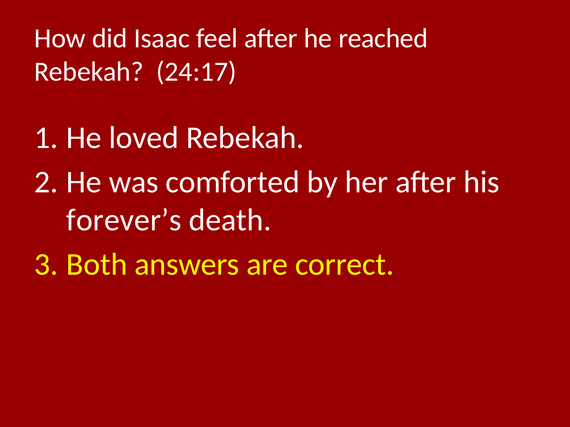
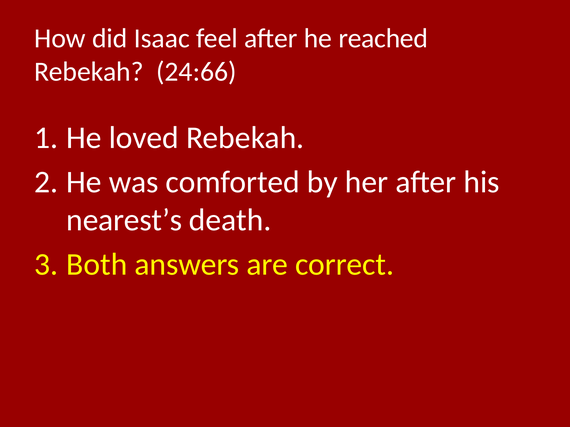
24:17: 24:17 -> 24:66 (196, 72)
forever’s: forever’s -> nearest’s (124, 220)
